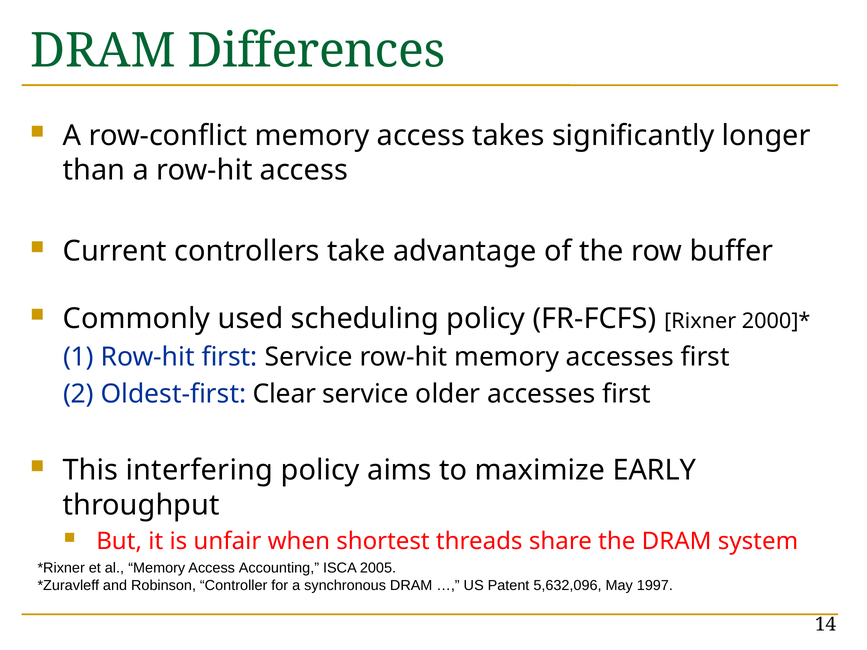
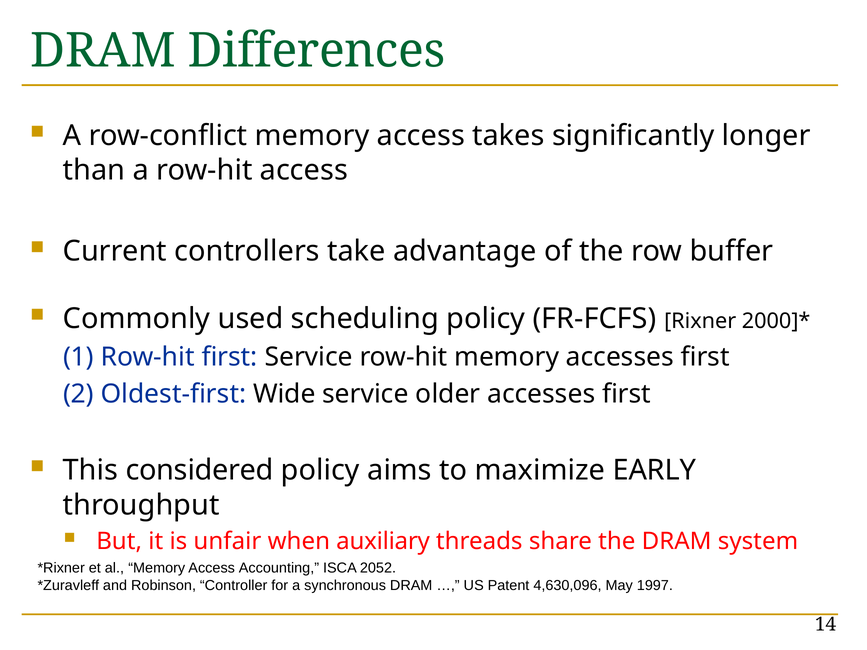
Clear: Clear -> Wide (284, 394)
interfering: interfering -> considered (200, 470)
shortest: shortest -> auxiliary (383, 541)
2005: 2005 -> 2052 (378, 568)
5,632,096: 5,632,096 -> 4,630,096 (567, 586)
